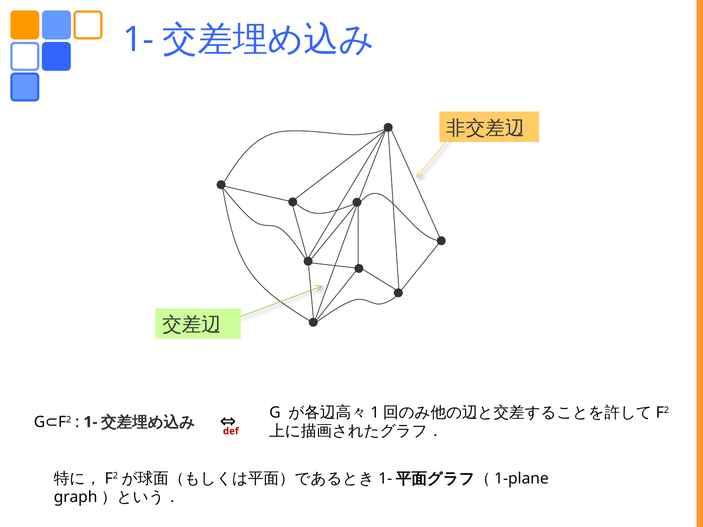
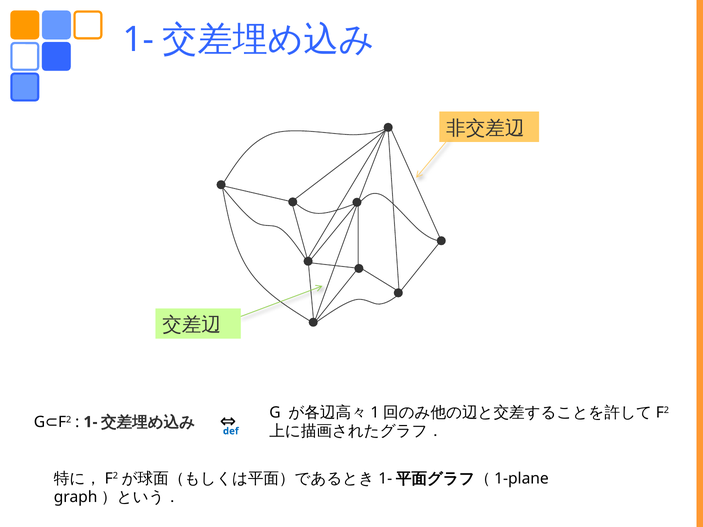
def colour: red -> blue (231, 431)
